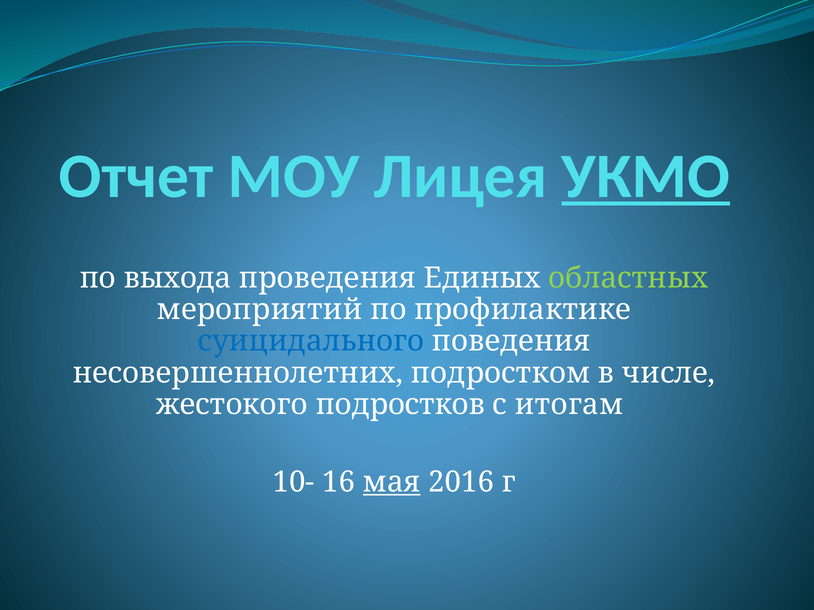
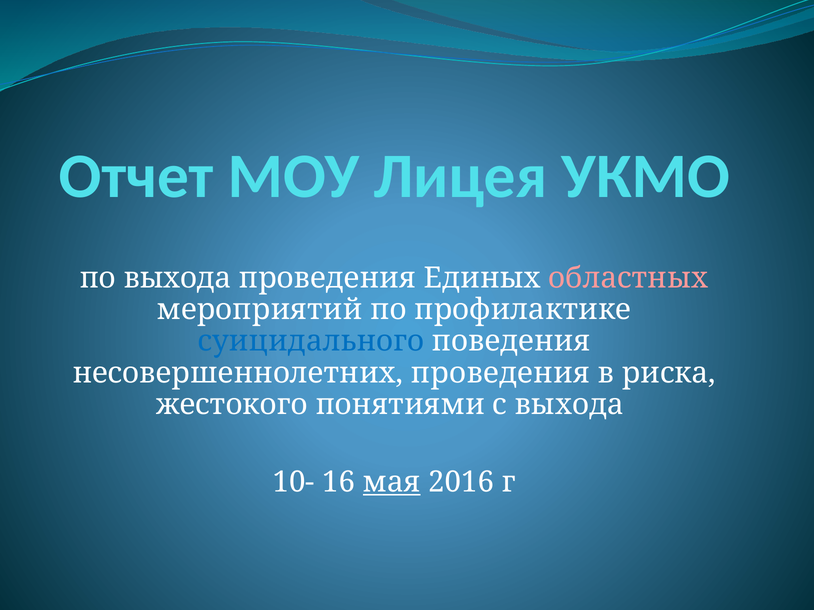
УКМО underline: present -> none (646, 176)
областных colour: light green -> pink (628, 278)
несовершеннолетних подростком: подростком -> проведения (500, 373)
числе: числе -> риска (669, 373)
подростков: подростков -> понятиями (400, 405)
с итогам: итогам -> выхода (569, 405)
